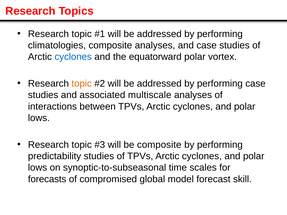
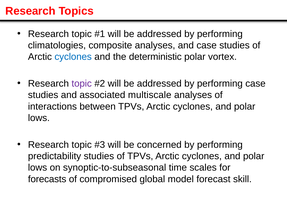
equatorward: equatorward -> deterministic (155, 57)
topic colour: orange -> purple (82, 84)
be composite: composite -> concerned (159, 145)
